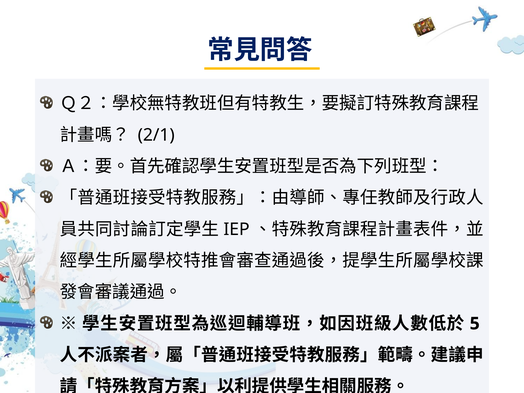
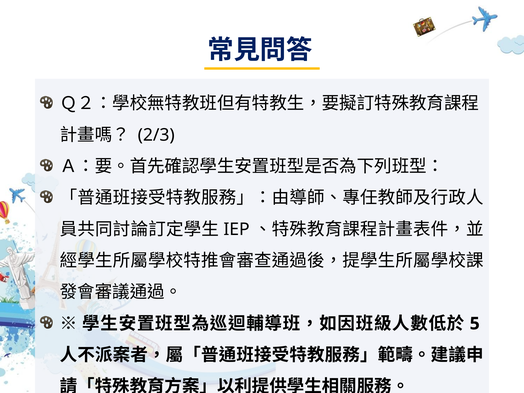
2/1: 2/1 -> 2/3 (156, 135)
